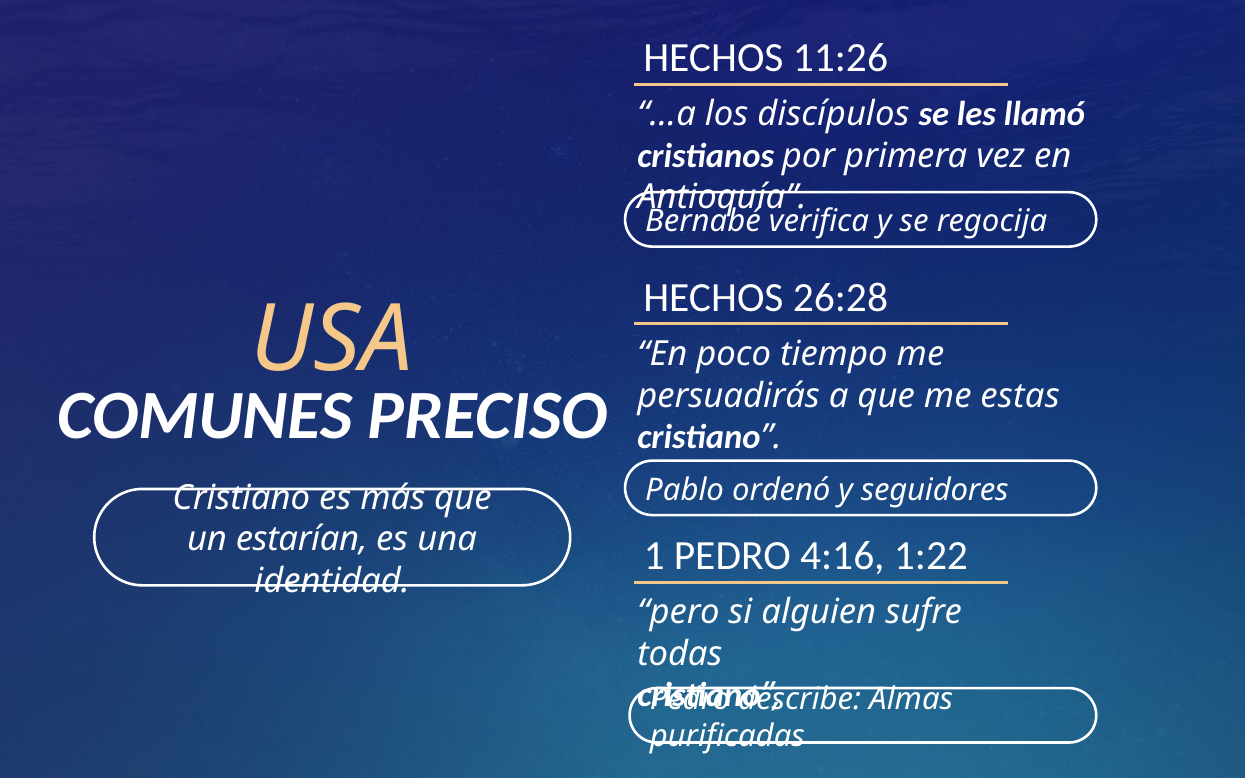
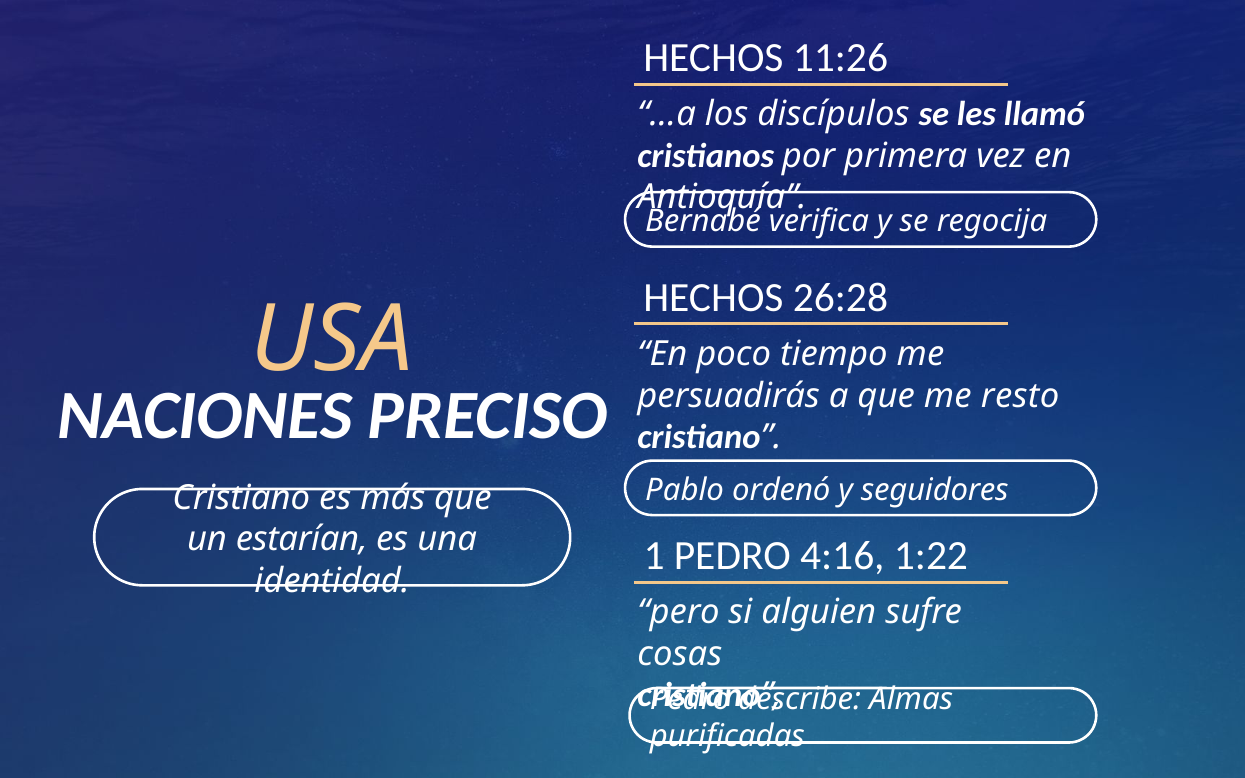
estas: estas -> resto (1020, 396)
COMUNES: COMUNES -> NACIONES (205, 416)
todas: todas -> cosas (680, 654)
